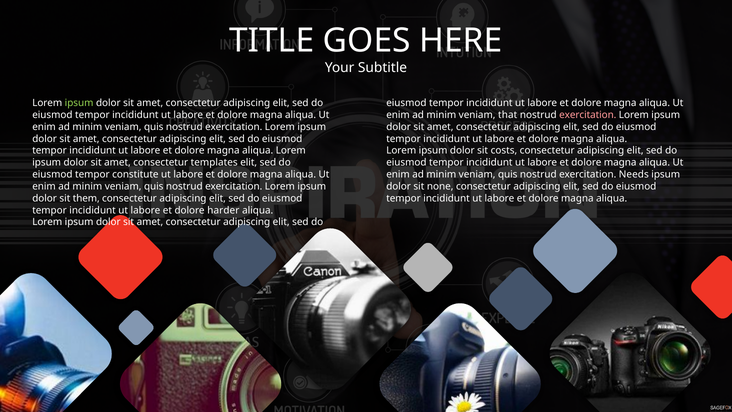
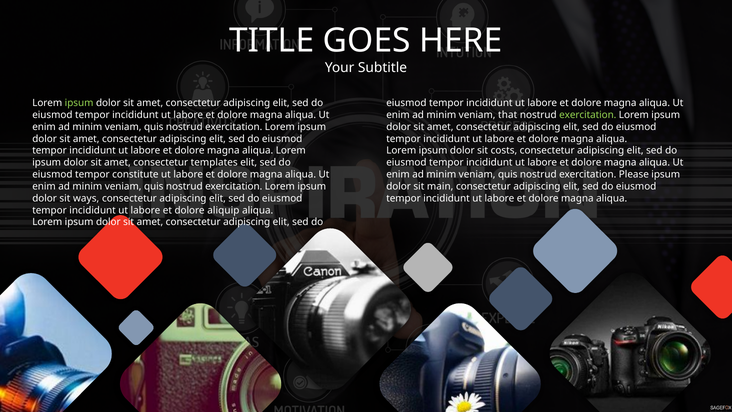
exercitation colour: pink -> light green (588, 115)
Needs: Needs -> Please (634, 174)
none: none -> main (440, 186)
them: them -> ways (86, 198)
harder: harder -> aliquip (223, 210)
